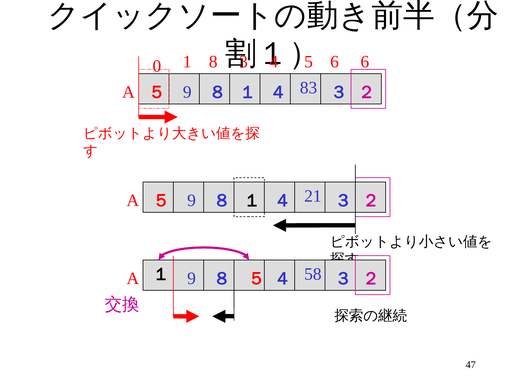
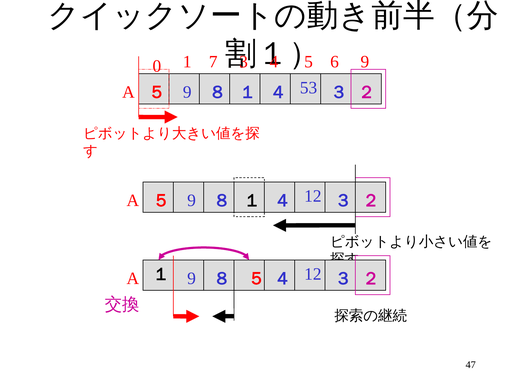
8: 8 -> 7 (213, 62)
6: 6 -> 9 (365, 62)
83: 83 -> 53 (309, 88)
21: 21 -> 12 (313, 196)
58: 58 -> 12 (313, 274)
